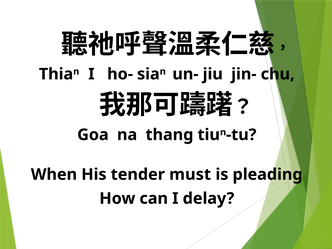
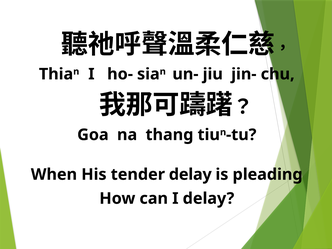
tender must: must -> delay (190, 174)
